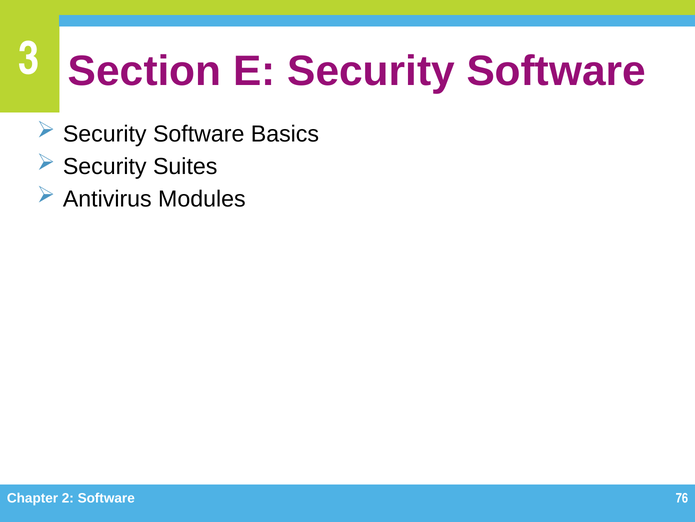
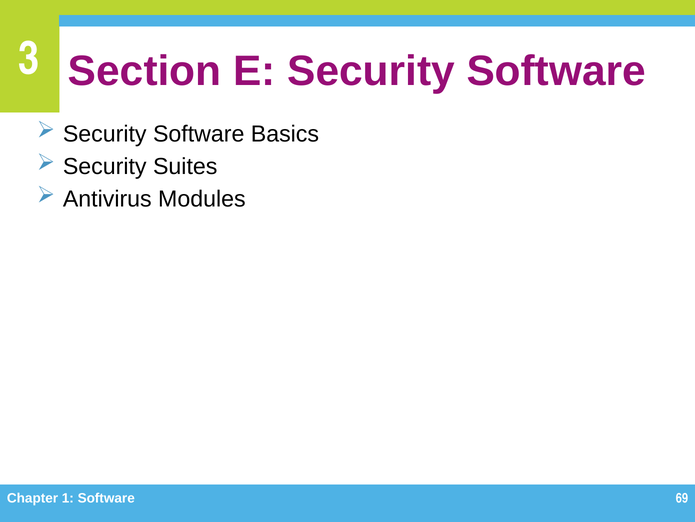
2: 2 -> 1 (68, 498)
76: 76 -> 69 (682, 498)
